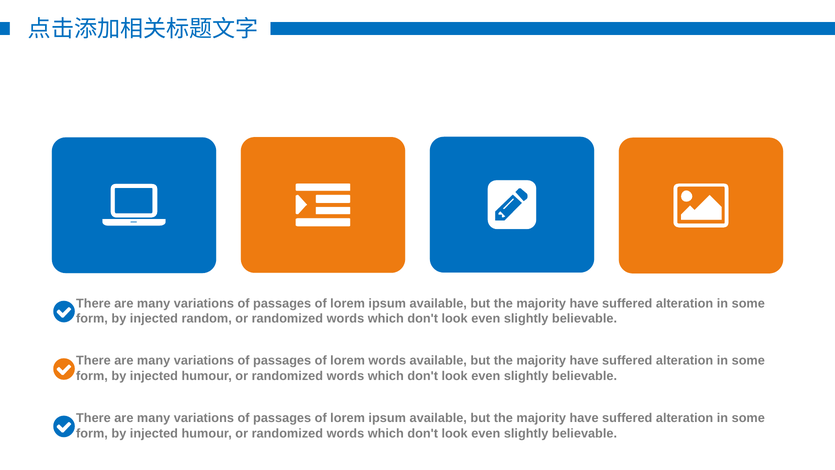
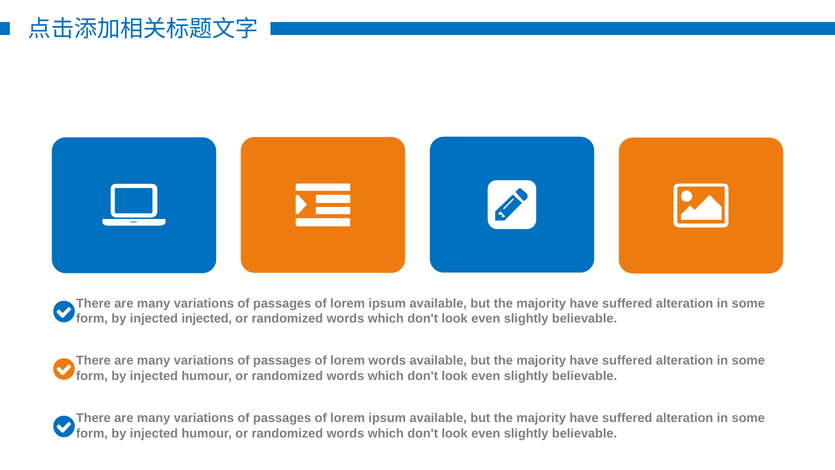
injected random: random -> injected (207, 318)
